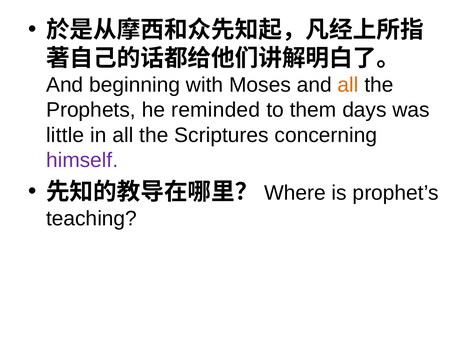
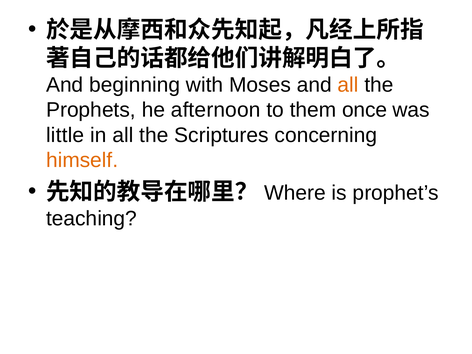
reminded: reminded -> afternoon (216, 110)
days: days -> once (365, 110)
himself colour: purple -> orange (82, 160)
